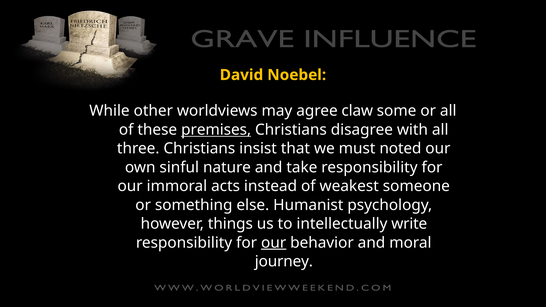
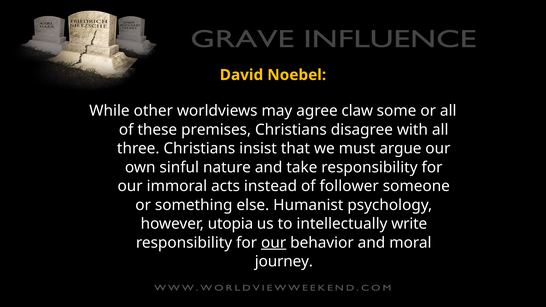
premises underline: present -> none (216, 130)
noted: noted -> argue (400, 149)
weakest: weakest -> follower (349, 186)
things: things -> utopia (230, 224)
